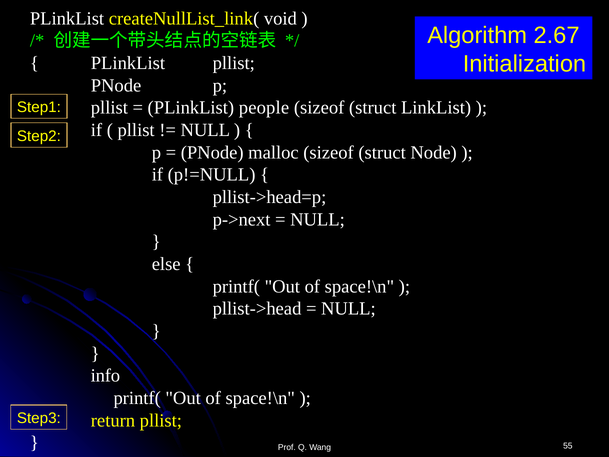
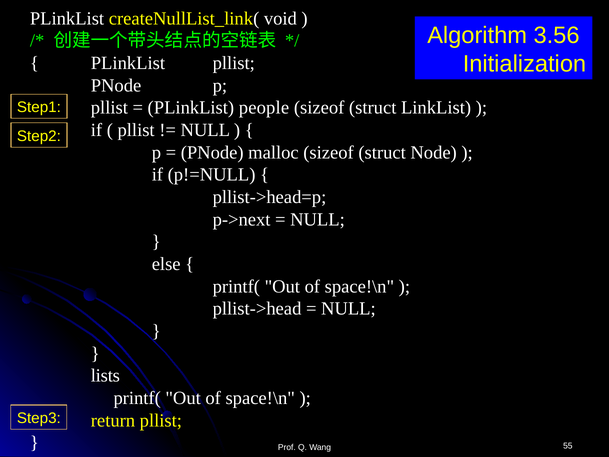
2.67: 2.67 -> 3.56 (557, 35)
info: info -> lists (105, 376)
